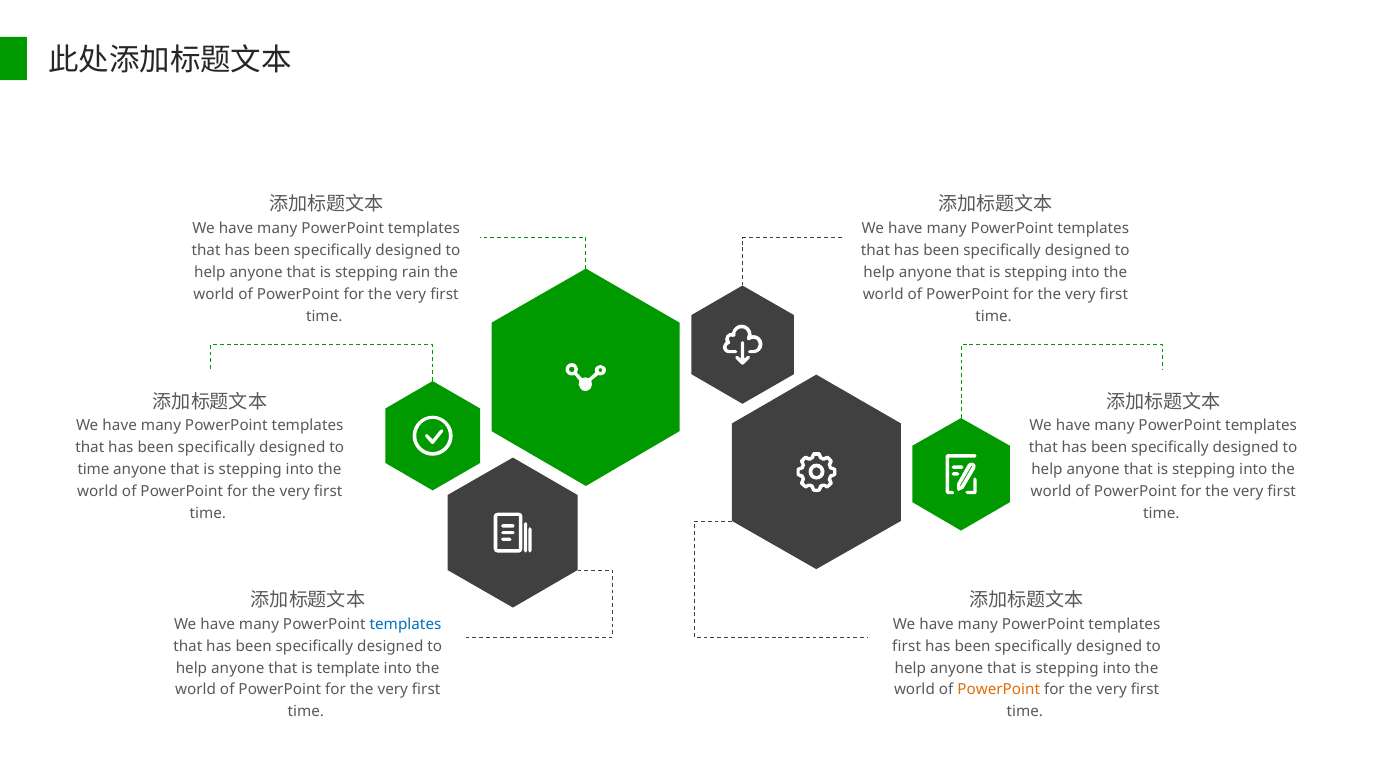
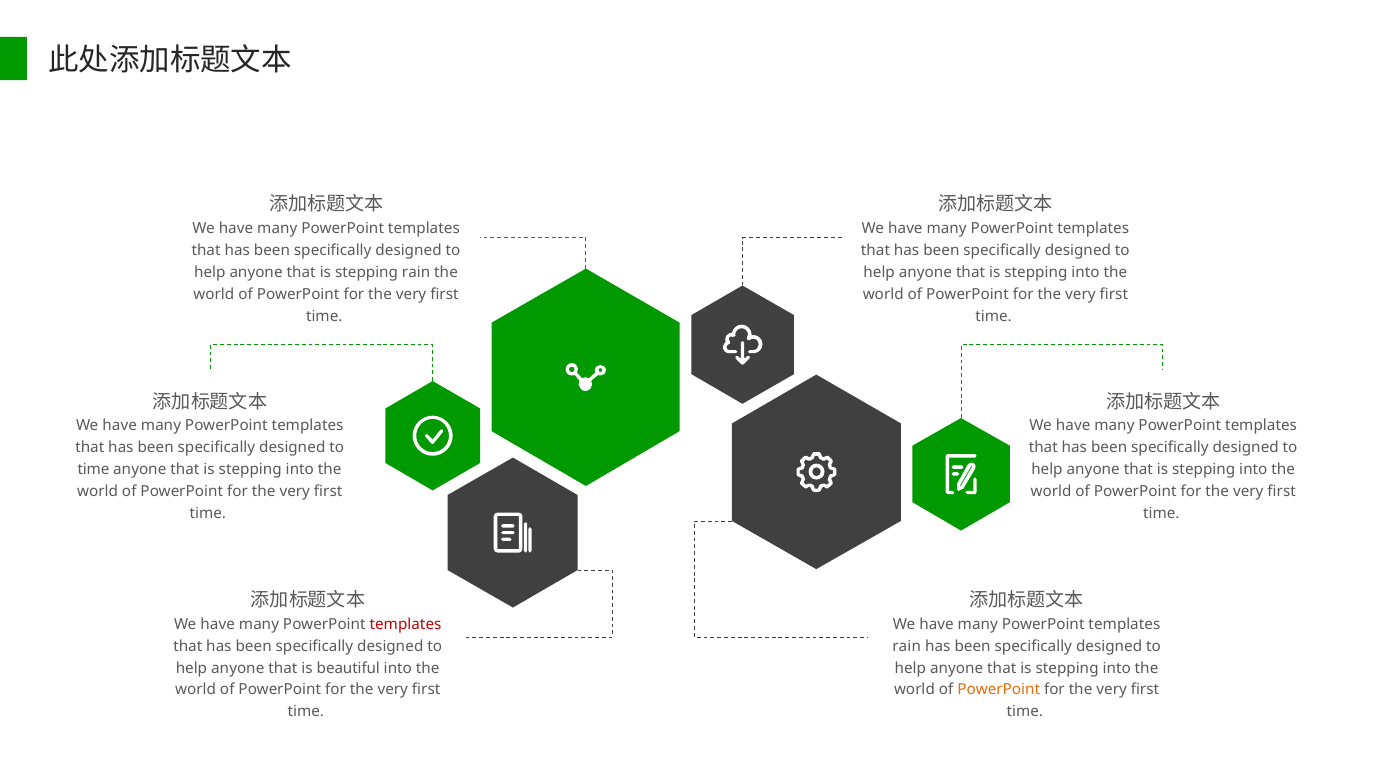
templates colour: blue -> red (406, 624)
first: first -> rain (907, 646)
template: template -> beautiful (348, 668)
